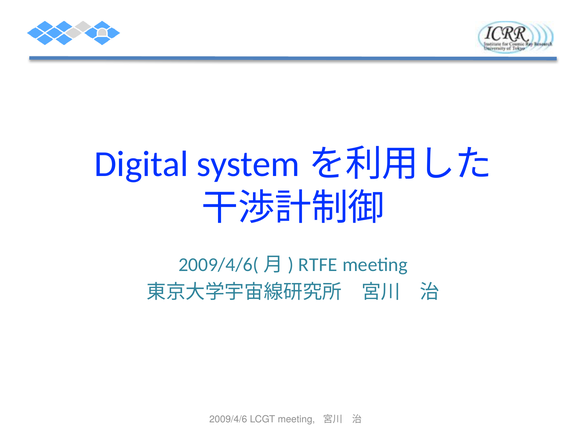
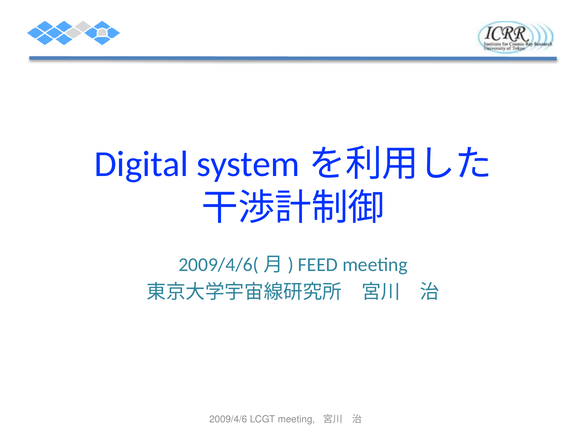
RTFE: RTFE -> FEED (318, 265)
